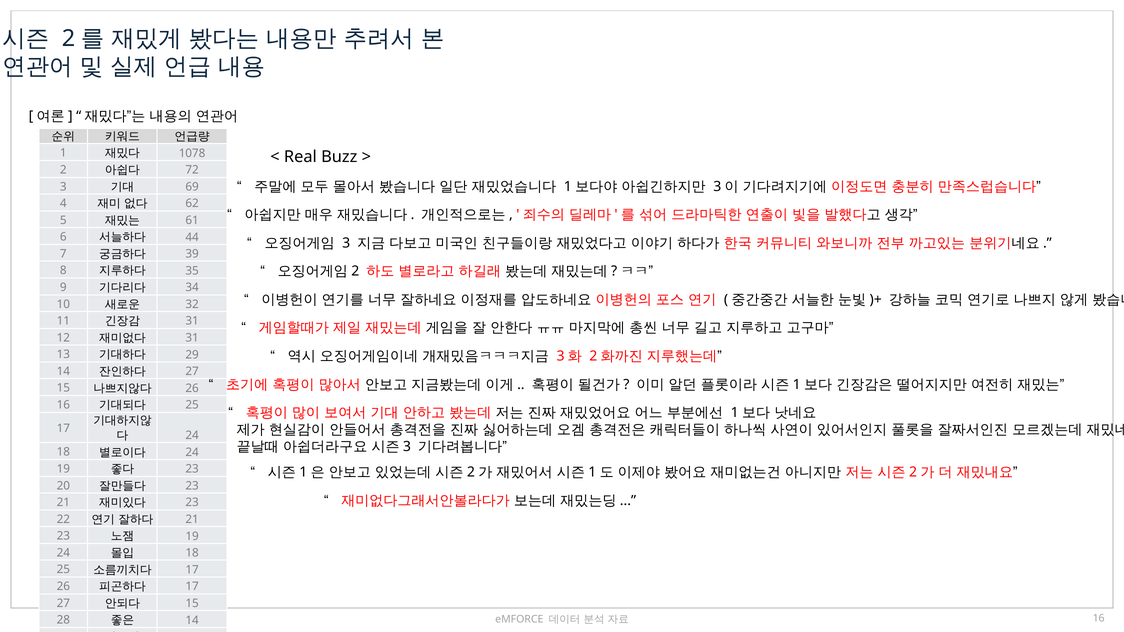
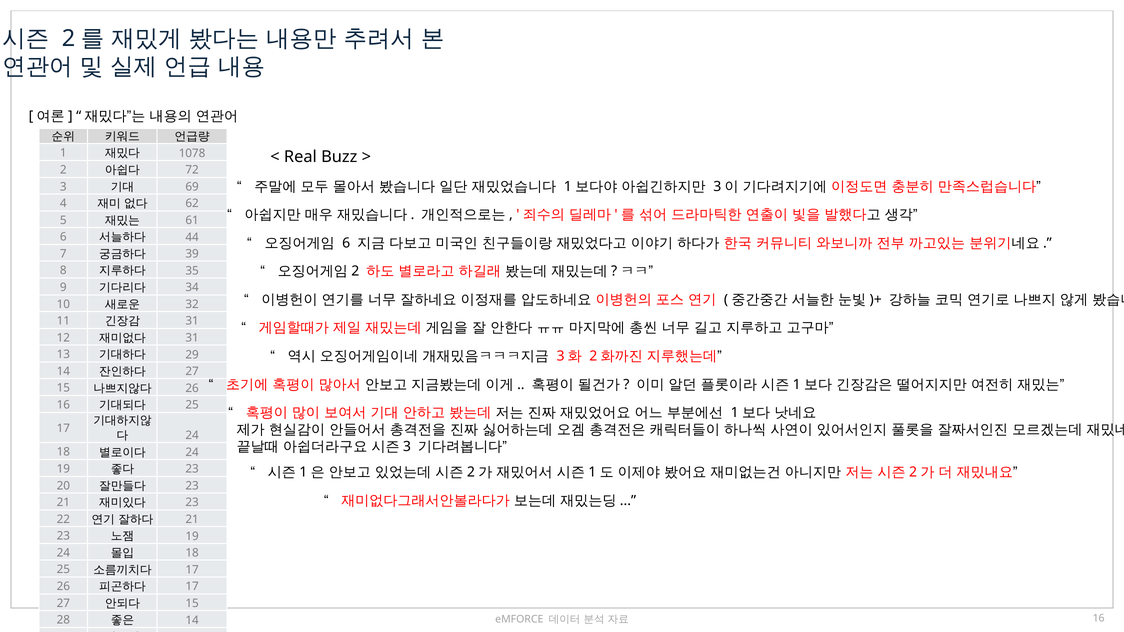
3: 3 -> 6 (346, 243)
